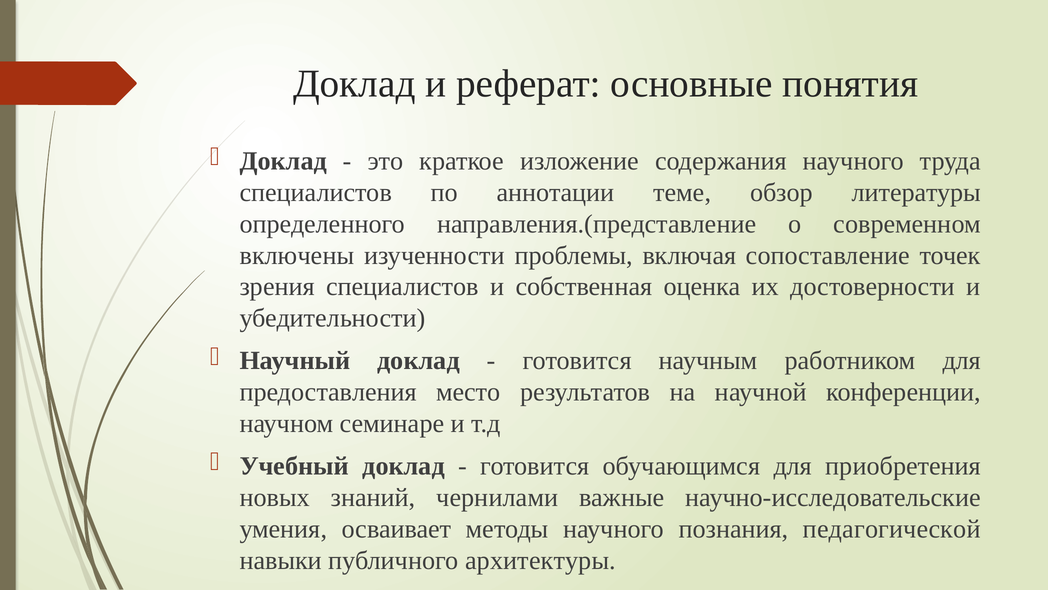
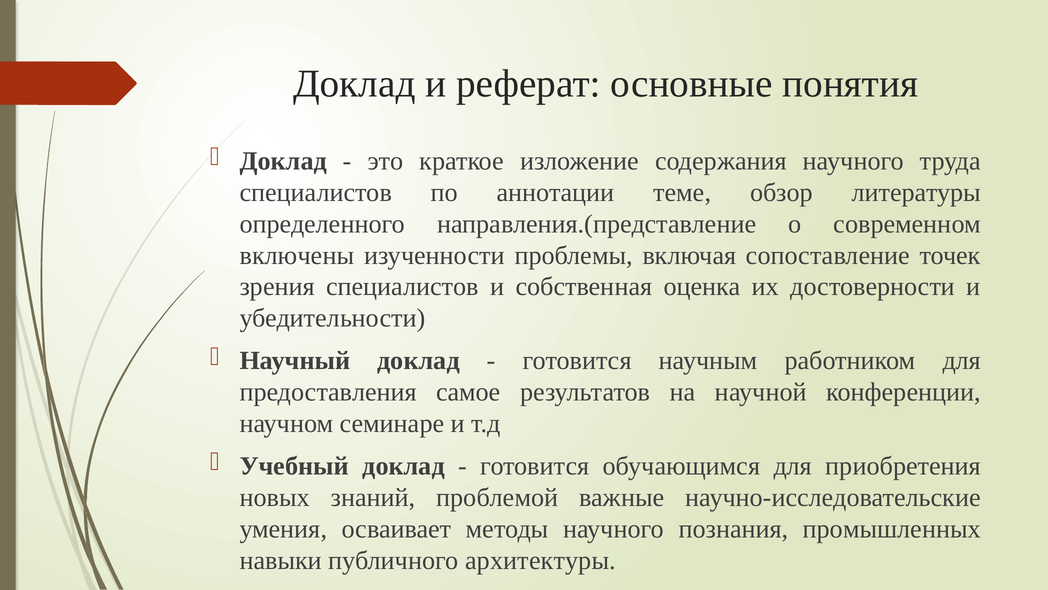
место: место -> самое (468, 392)
чернилами: чернилами -> проблемой (497, 497)
педагогической: педагогической -> промышленных (892, 529)
